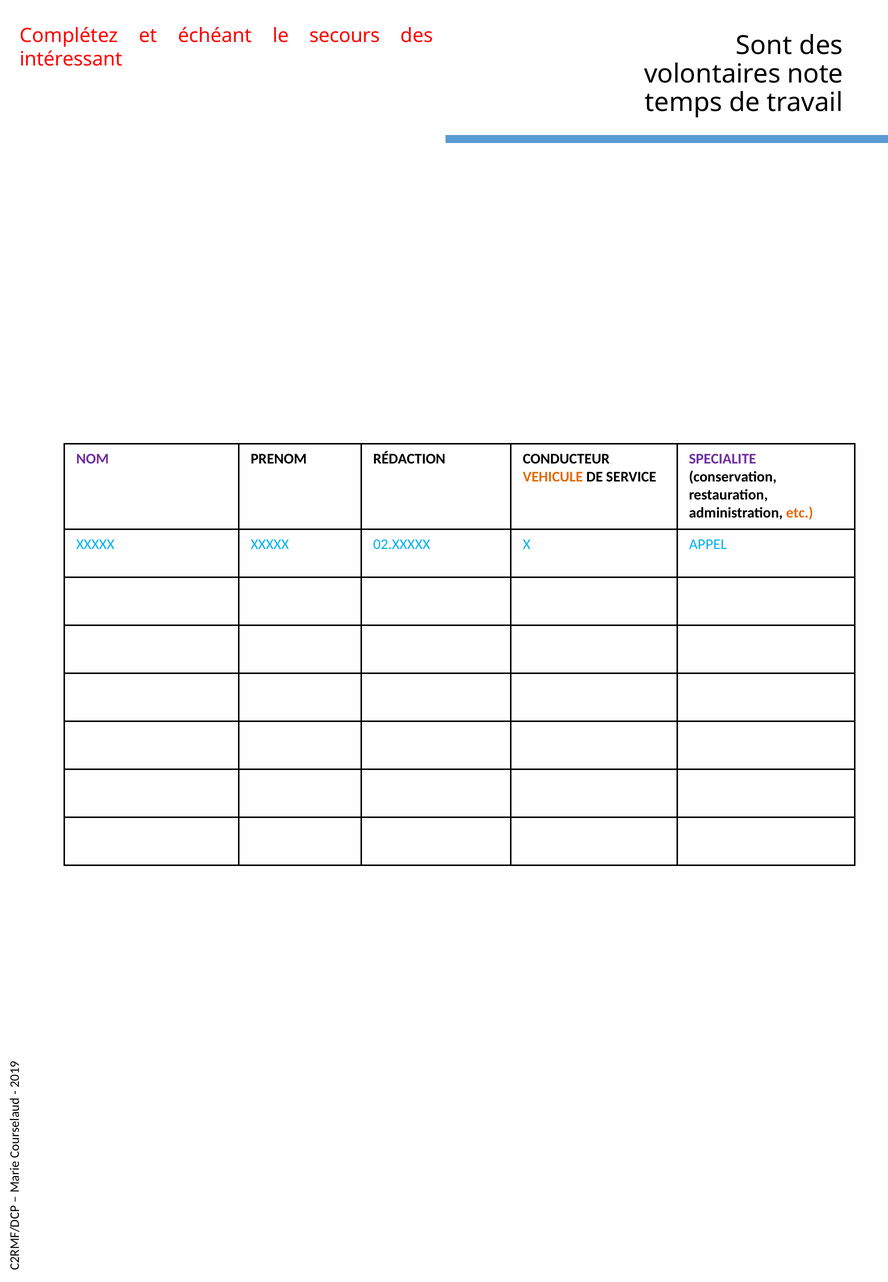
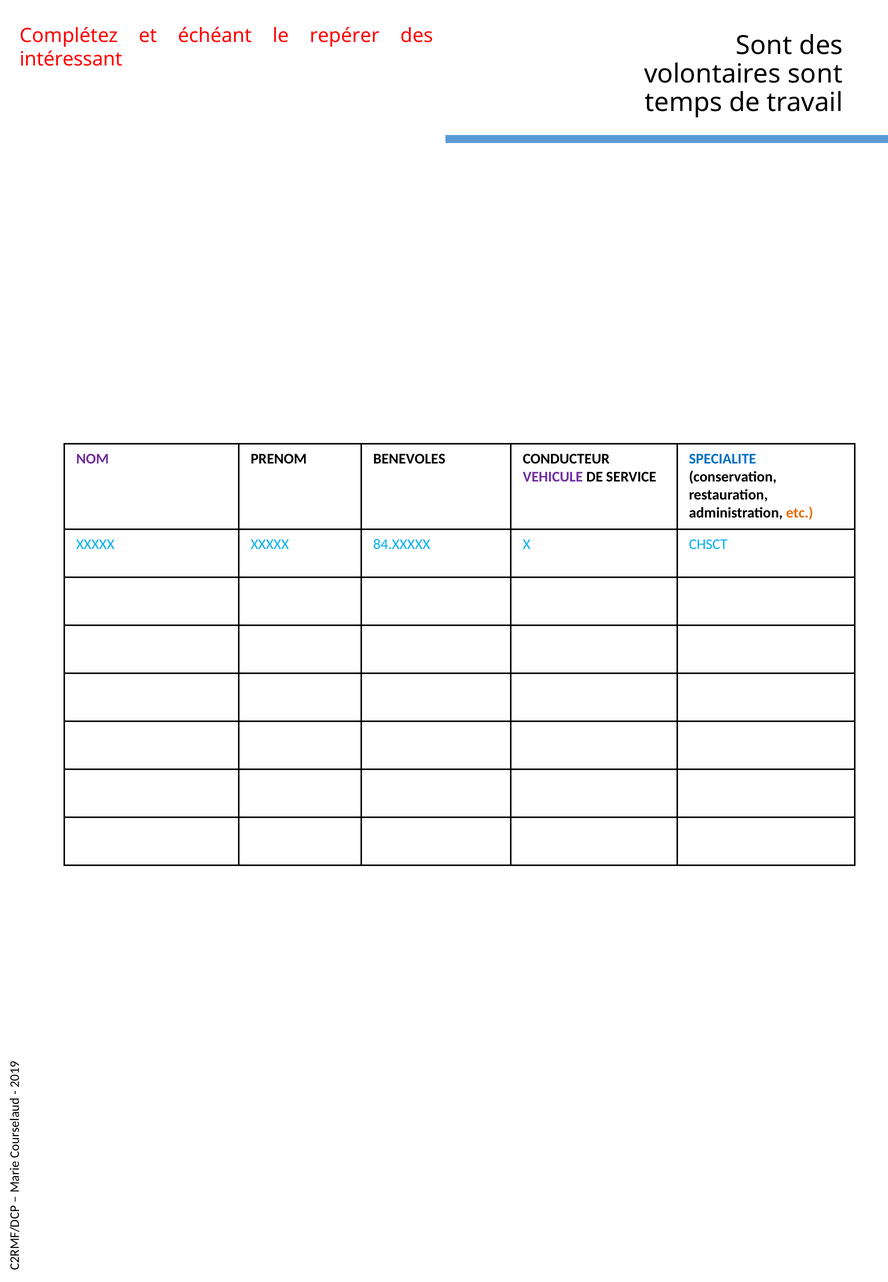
secours: secours -> repérer (345, 36)
volontaires note: note -> sont (815, 74)
RÉDACTION: RÉDACTION -> BENEVOLES (409, 459)
SPECIALITE colour: purple -> blue (723, 459)
VEHICULE colour: orange -> purple (553, 477)
02.XXXXX: 02.XXXXX -> 84.XXXXX (402, 545)
APPEL: APPEL -> CHSCT (708, 545)
